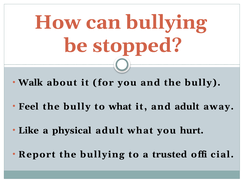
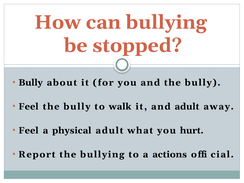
Walk: Walk -> Bully (31, 83)
to what: what -> walk (120, 107)
Like: Like -> Feel (29, 130)
trusted: trusted -> actions (170, 154)
